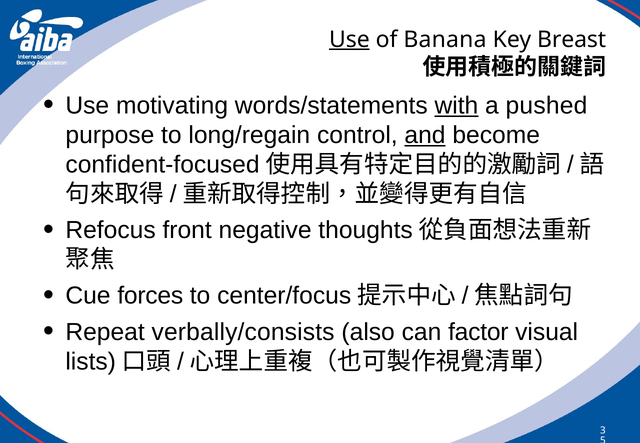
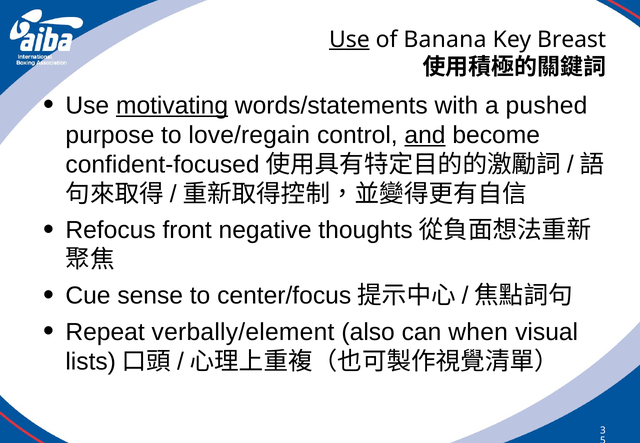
motivating underline: none -> present (172, 106)
with underline: present -> none (456, 106)
long/regain: long/regain -> love/regain (249, 135)
forces: forces -> sense (150, 296)
verbally/consists: verbally/consists -> verbally/element (243, 332)
factor: factor -> when (478, 332)
